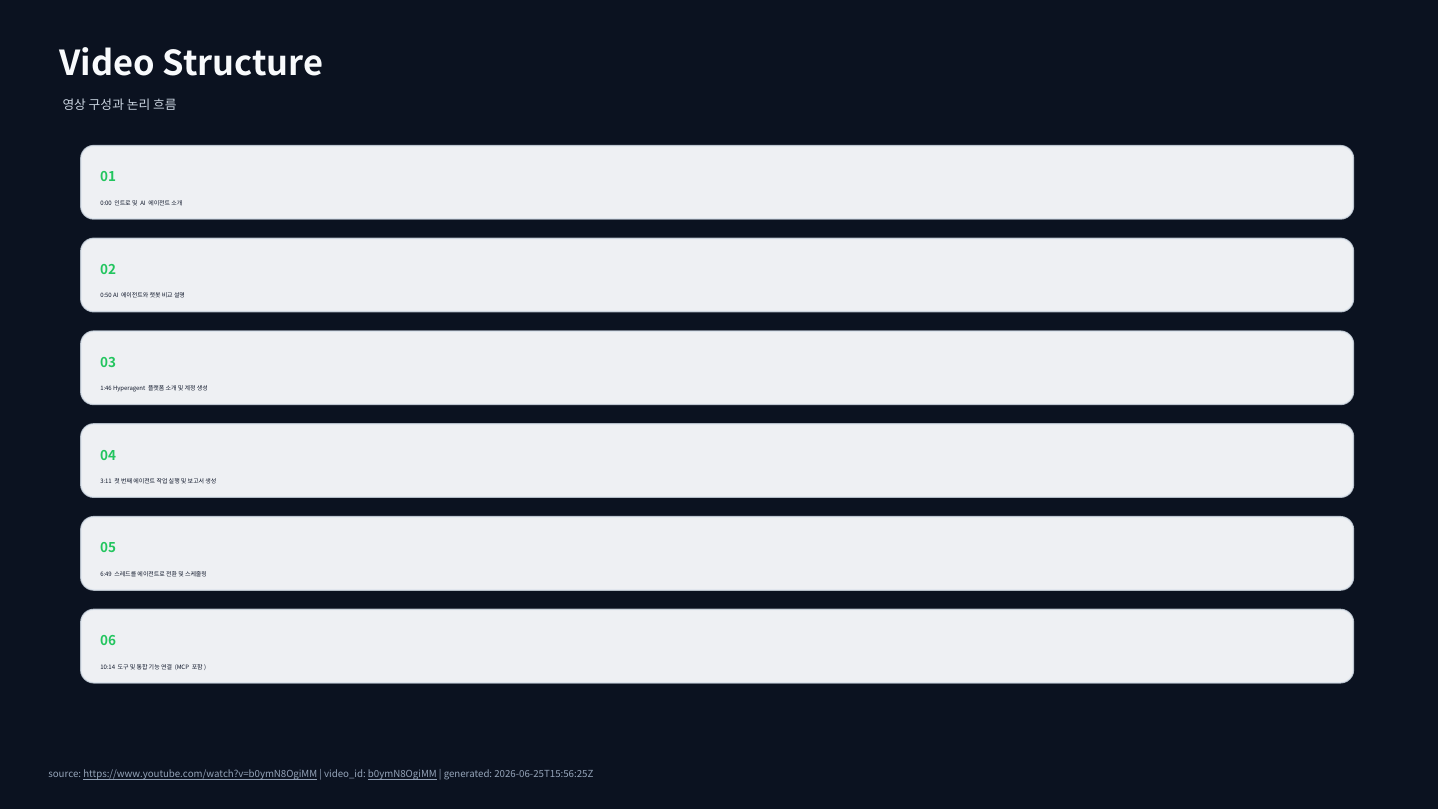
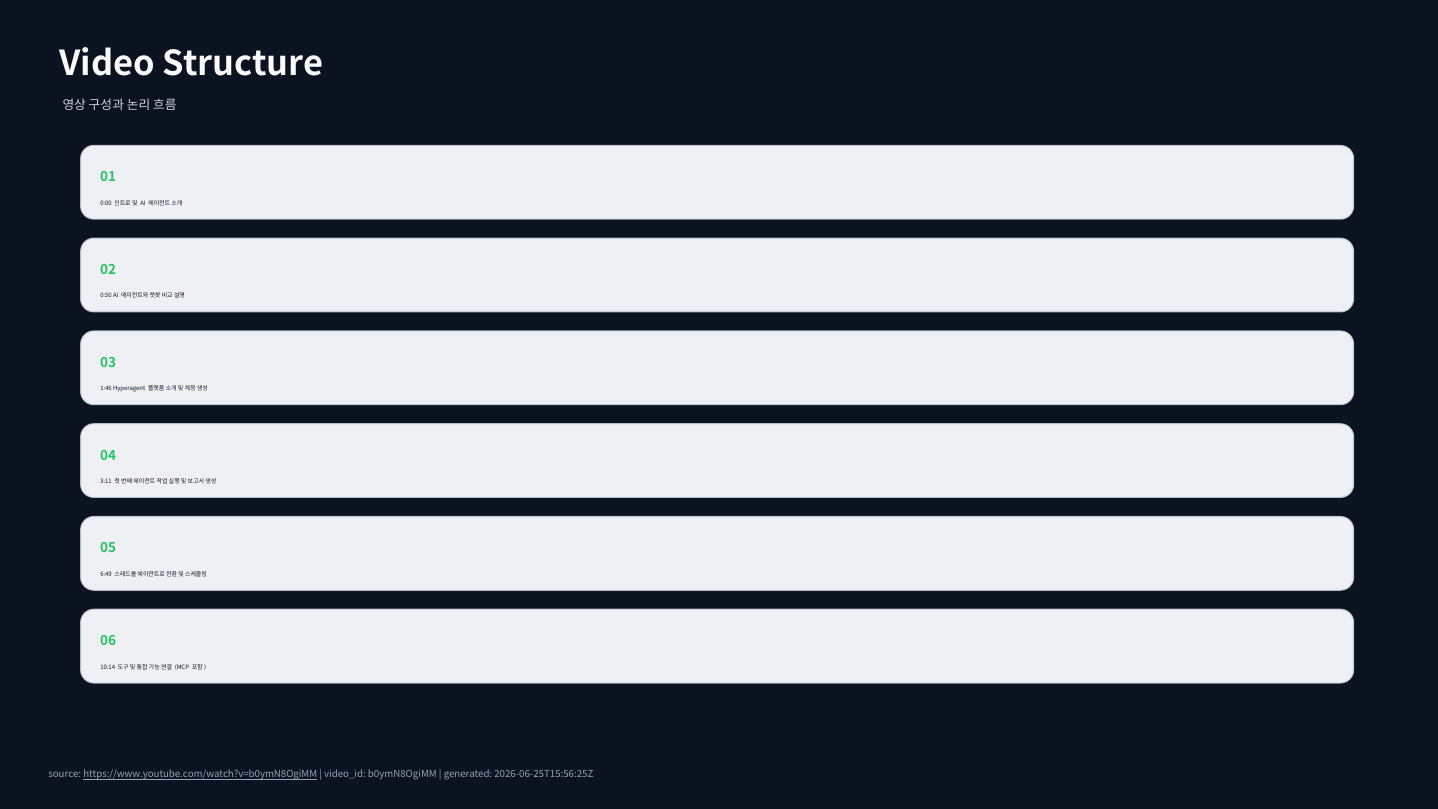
b0ymN8OgiMM underline: present -> none (402, 774)
